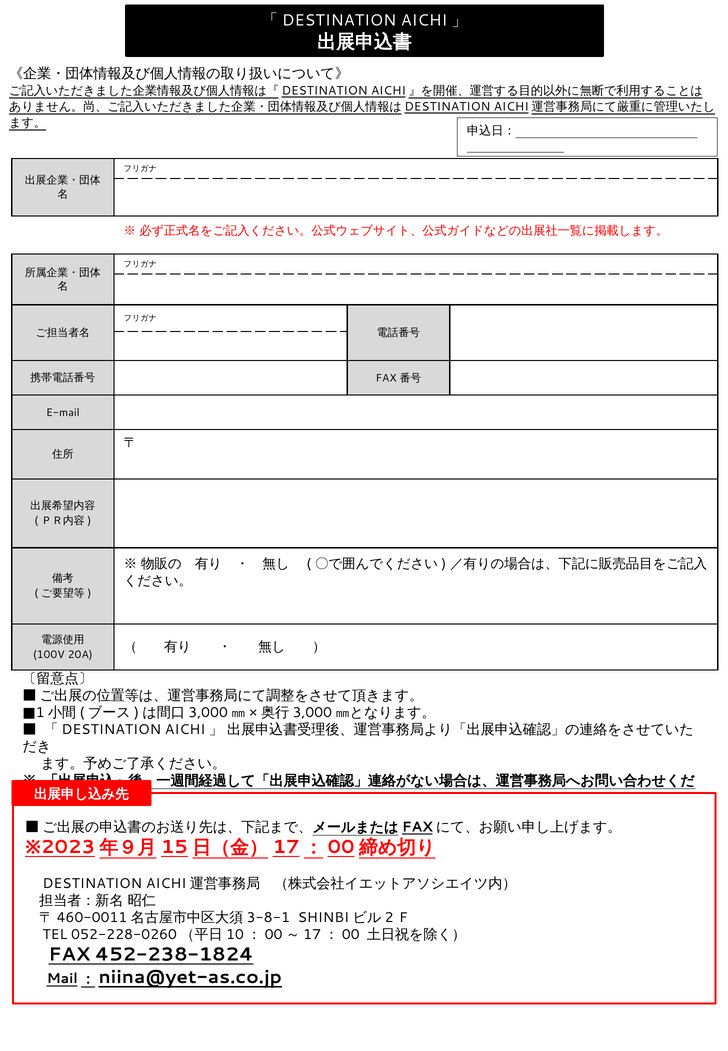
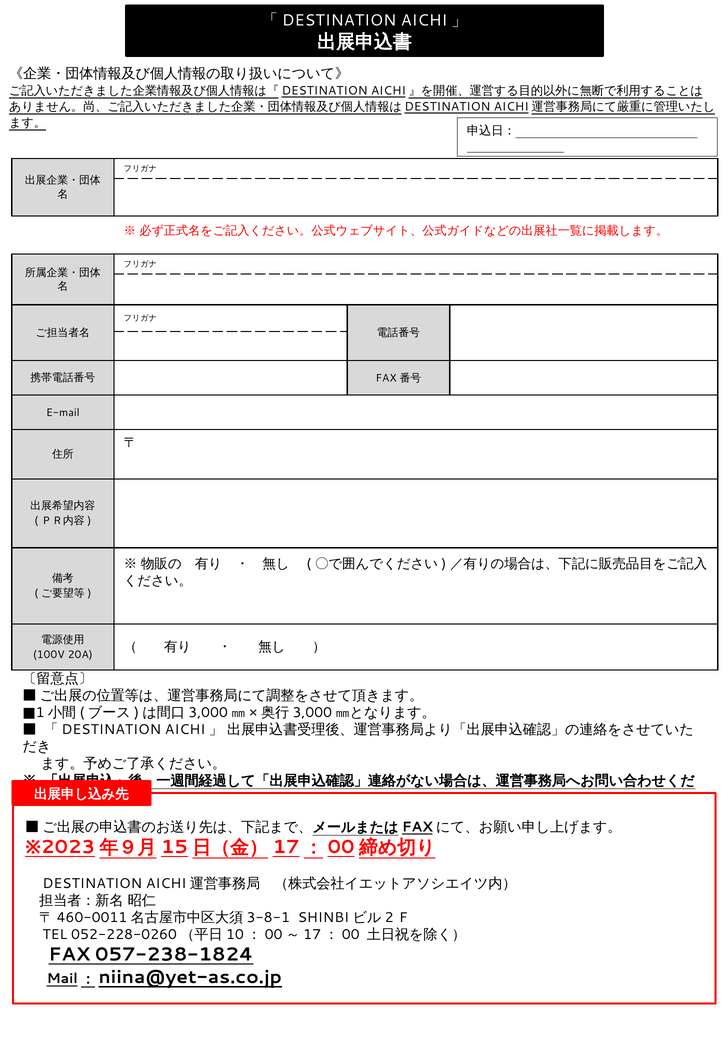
452-238-1824: 452-238-1824 -> 057-238-1824 (174, 955)
